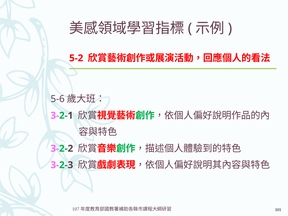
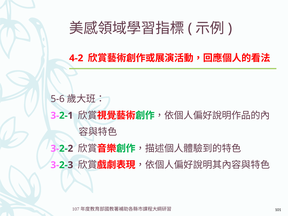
5-2: 5-2 -> 4-2 (76, 58)
